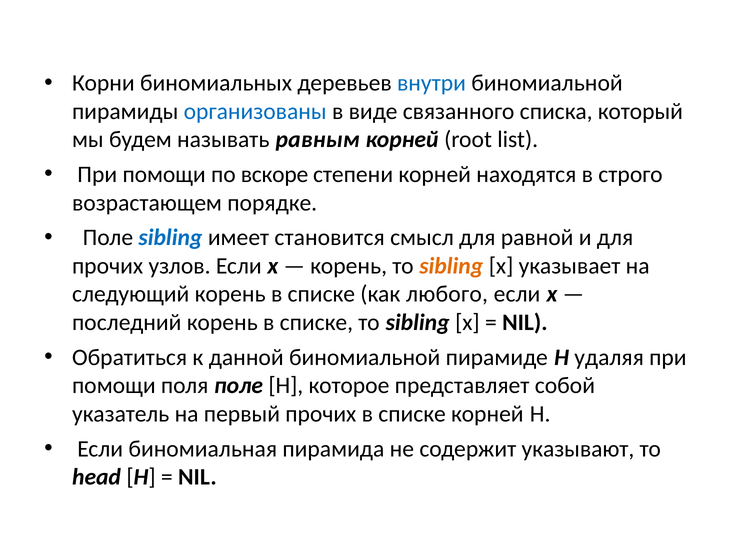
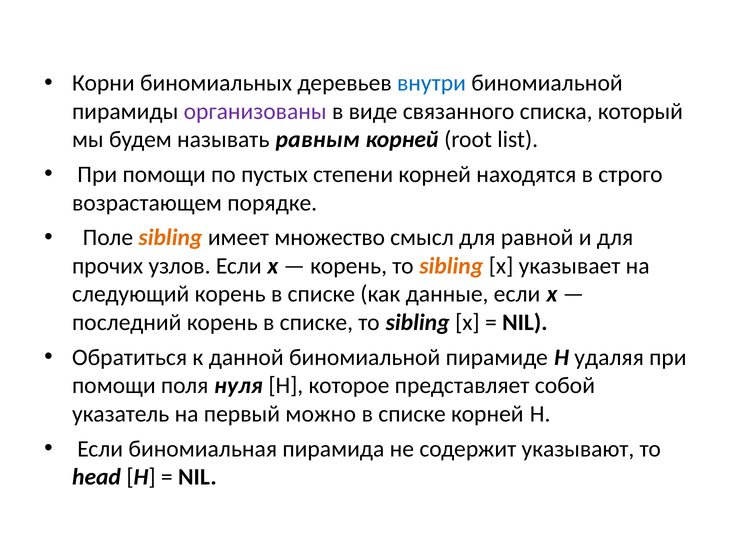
организованы colour: blue -> purple (255, 111)
вскоре: вскоре -> пустых (275, 175)
sibling colour: blue -> orange (170, 238)
становится: становится -> множество (330, 238)
любого: любого -> данные (447, 294)
поля поле: поле -> нуля (238, 386)
первый прочих: прочих -> можно (321, 414)
